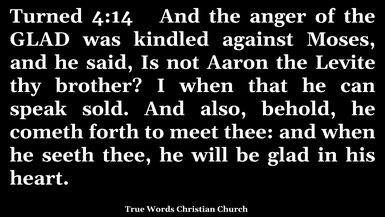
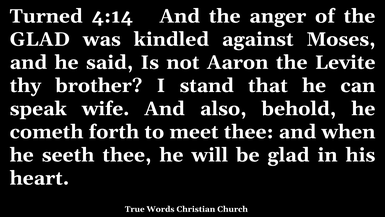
I when: when -> stand (207, 85)
sold: sold -> wife (106, 109)
